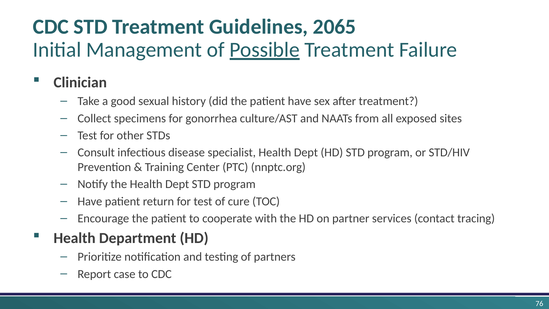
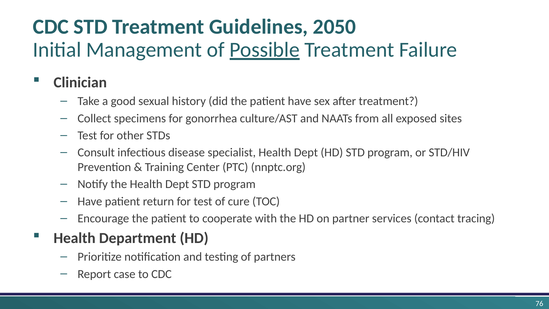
2065: 2065 -> 2050 (335, 27)
